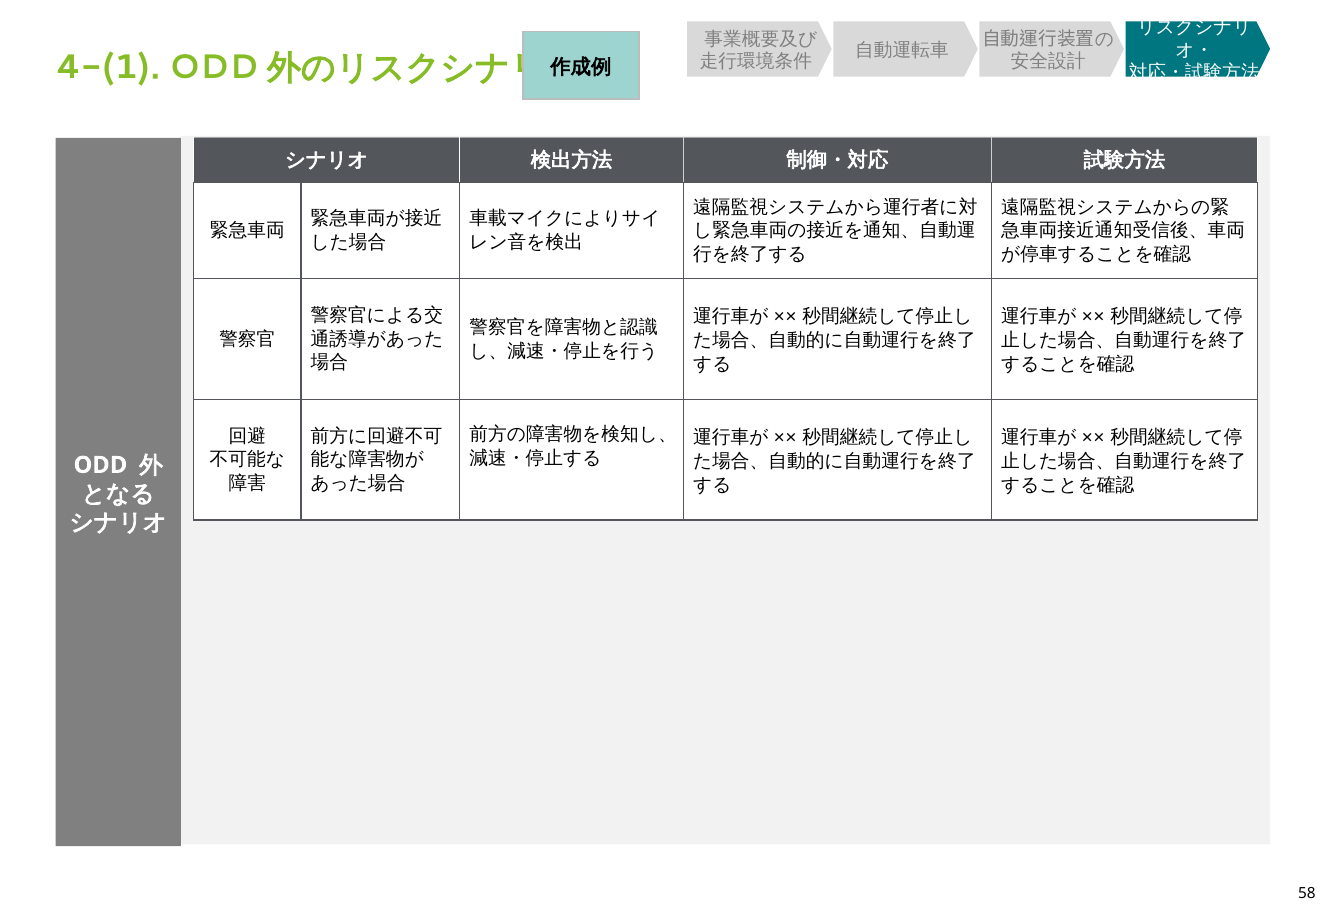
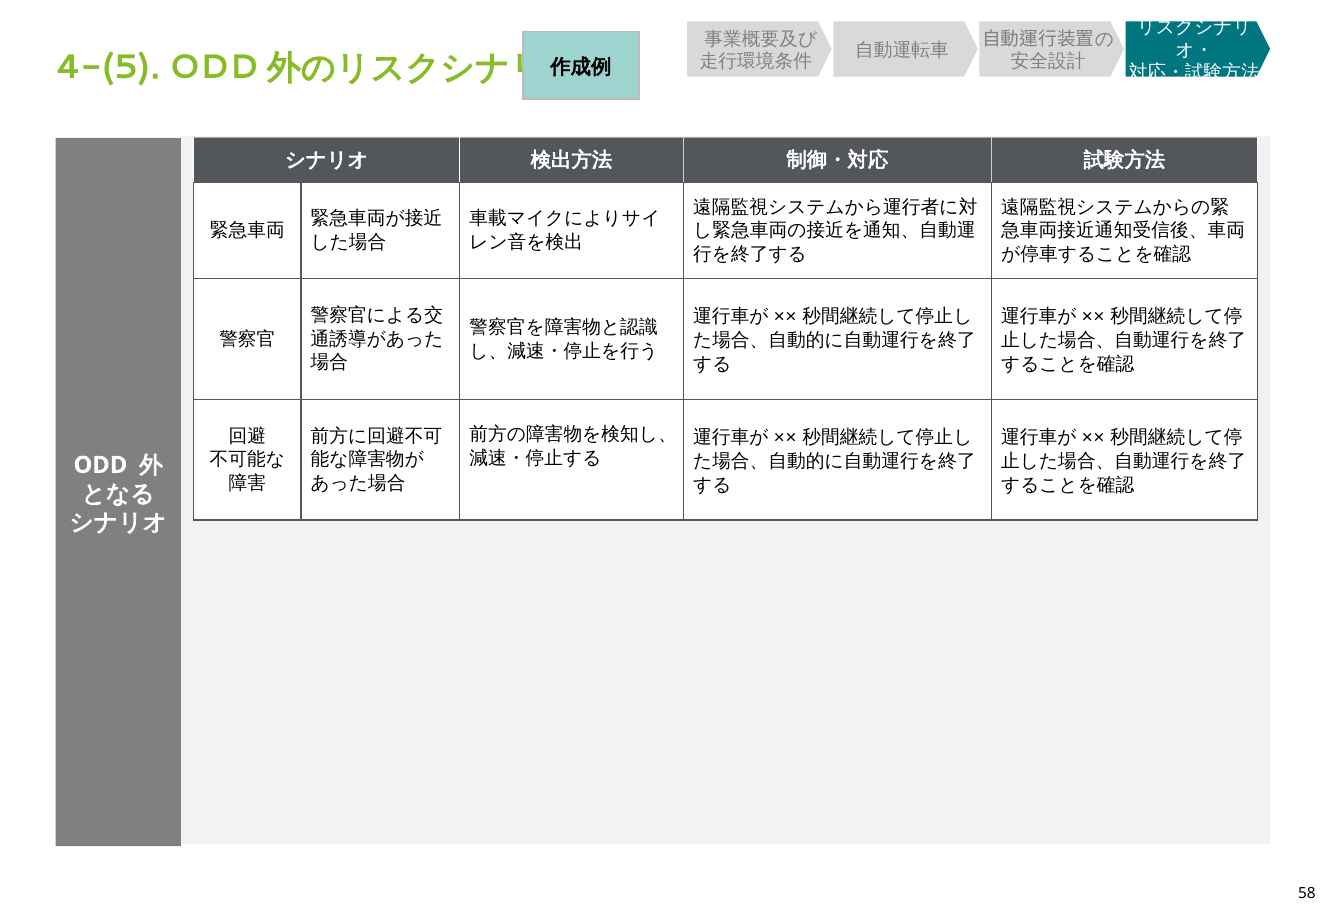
4-(1: 4-(1 -> 4-(5 (108, 68)
